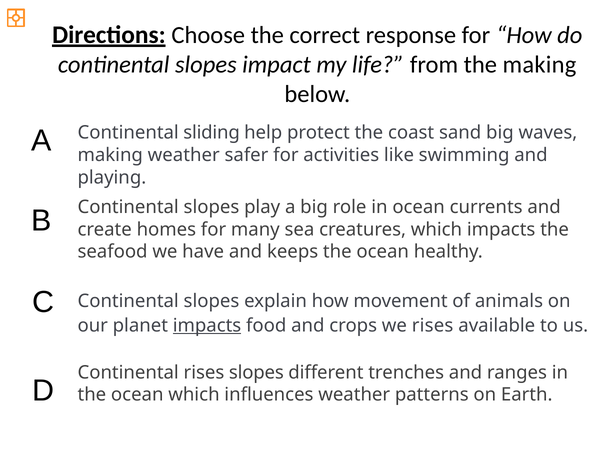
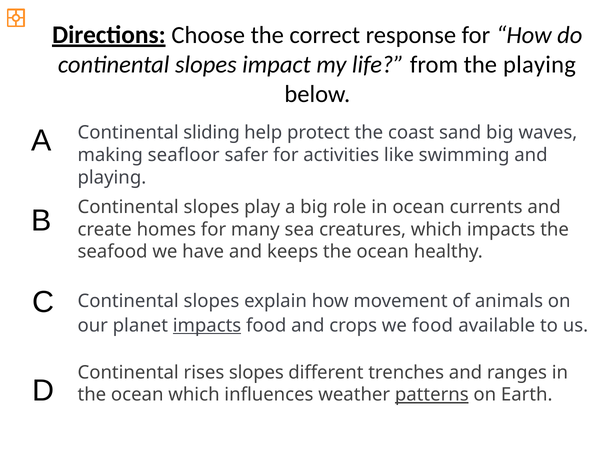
the making: making -> playing (539, 65)
making weather: weather -> seafloor (184, 155)
we rises: rises -> food (433, 325)
patterns underline: none -> present (432, 395)
